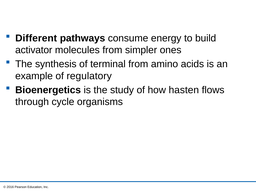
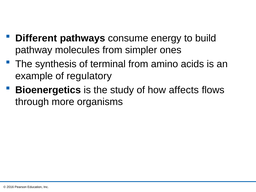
activator: activator -> pathway (34, 50)
hasten: hasten -> affects (184, 90)
cycle: cycle -> more (63, 102)
